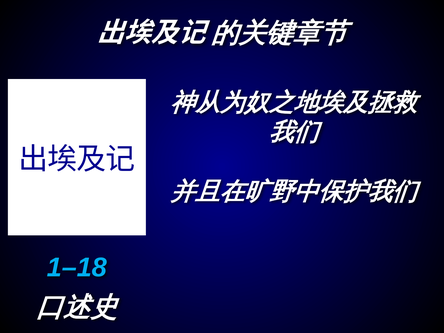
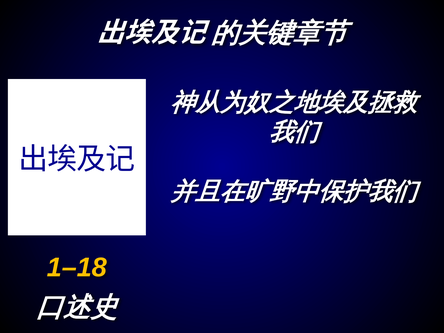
1–18 colour: light blue -> yellow (77, 267)
